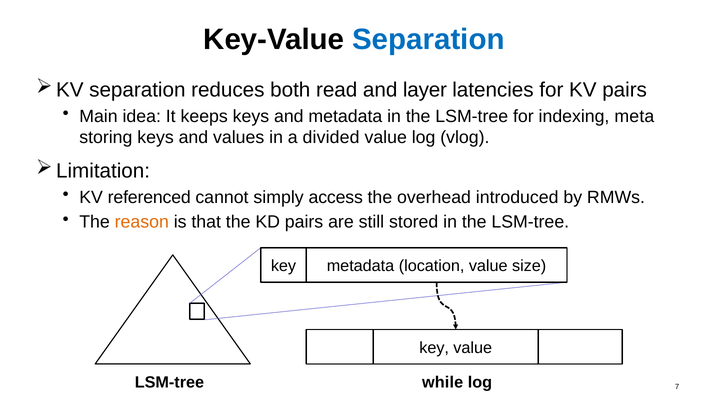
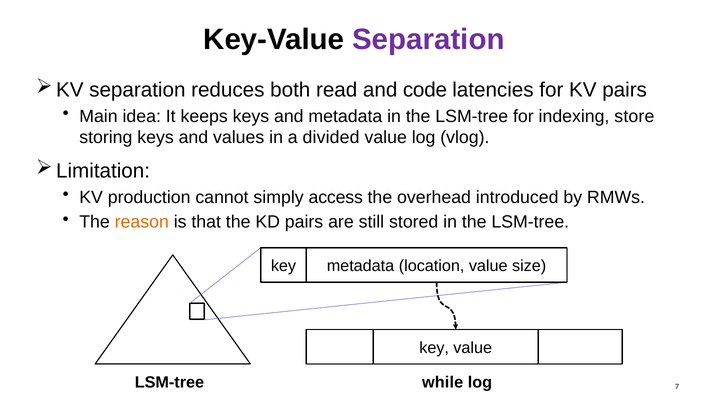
Separation colour: blue -> purple (428, 40)
layer: layer -> code (425, 90)
meta: meta -> store (634, 116)
referenced: referenced -> production (149, 197)
